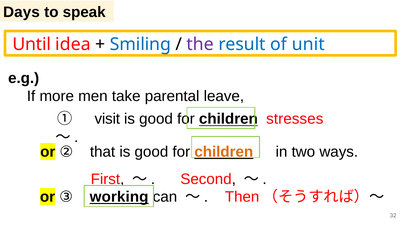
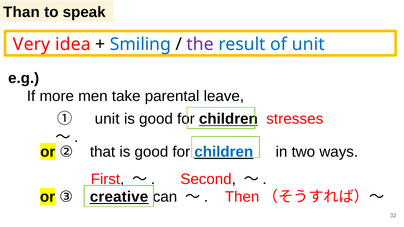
Days: Days -> Than (21, 12)
Until: Until -> Very (32, 44)
① visit: visit -> unit (107, 119)
children colour: orange -> blue (224, 152)
working: working -> creative (119, 197)
